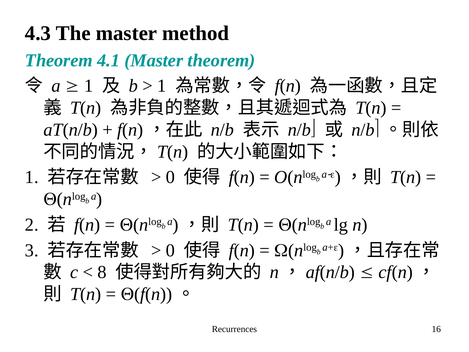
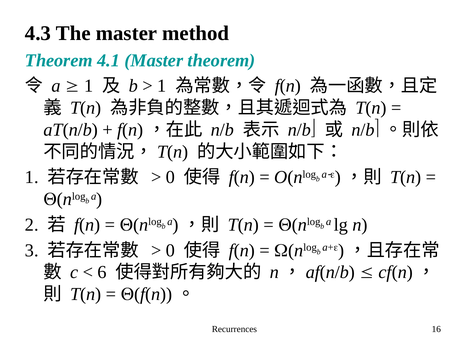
8: 8 -> 6 (102, 272)
